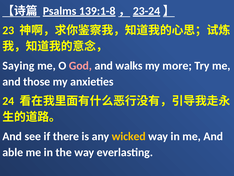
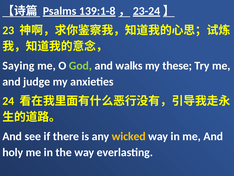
God colour: pink -> light green (80, 65)
more: more -> these (177, 65)
those: those -> judge (37, 81)
able: able -> holy (13, 152)
